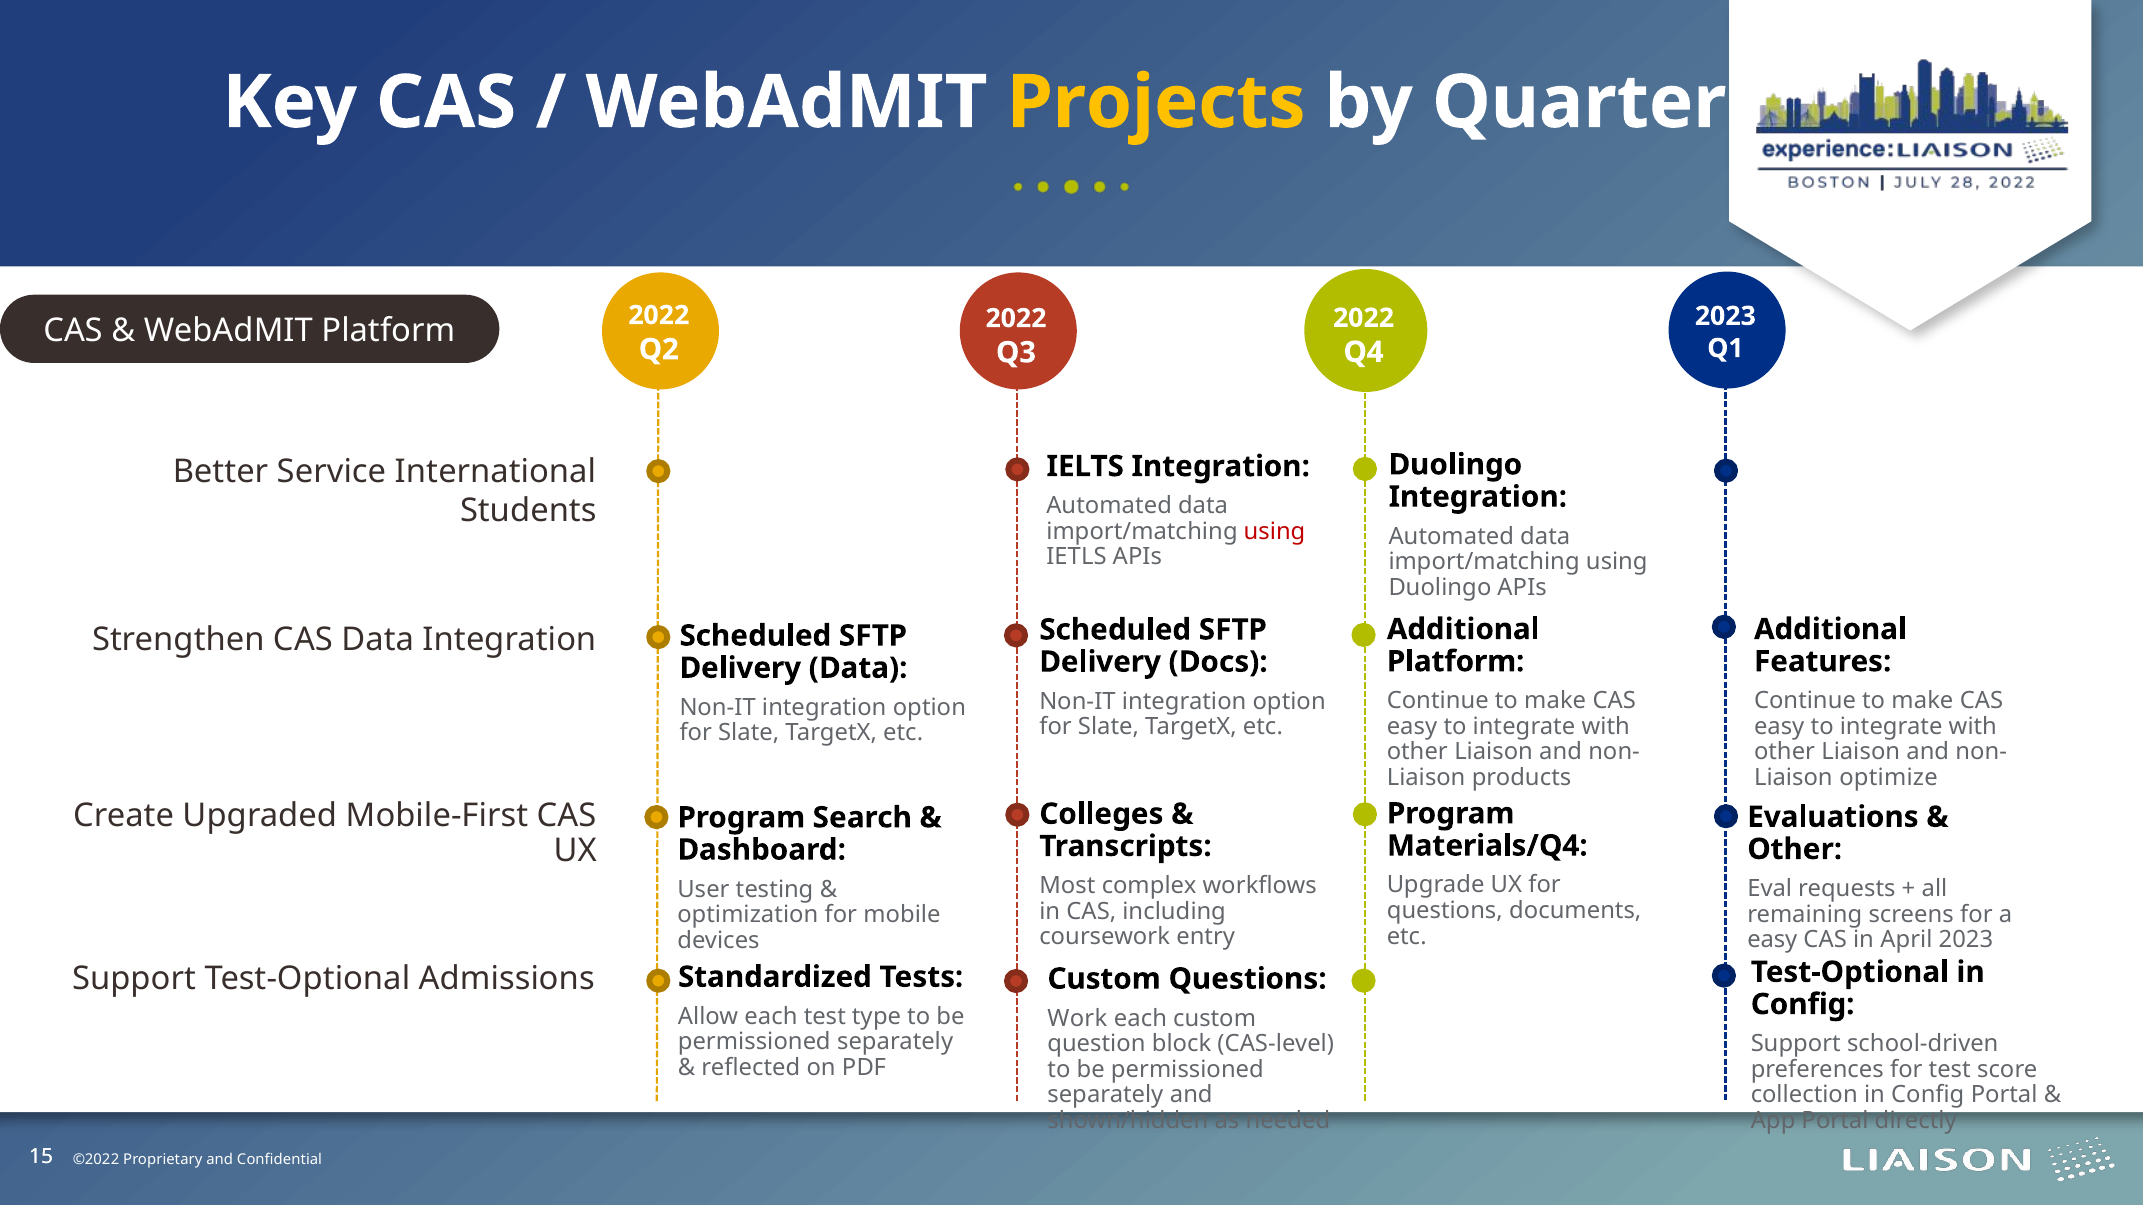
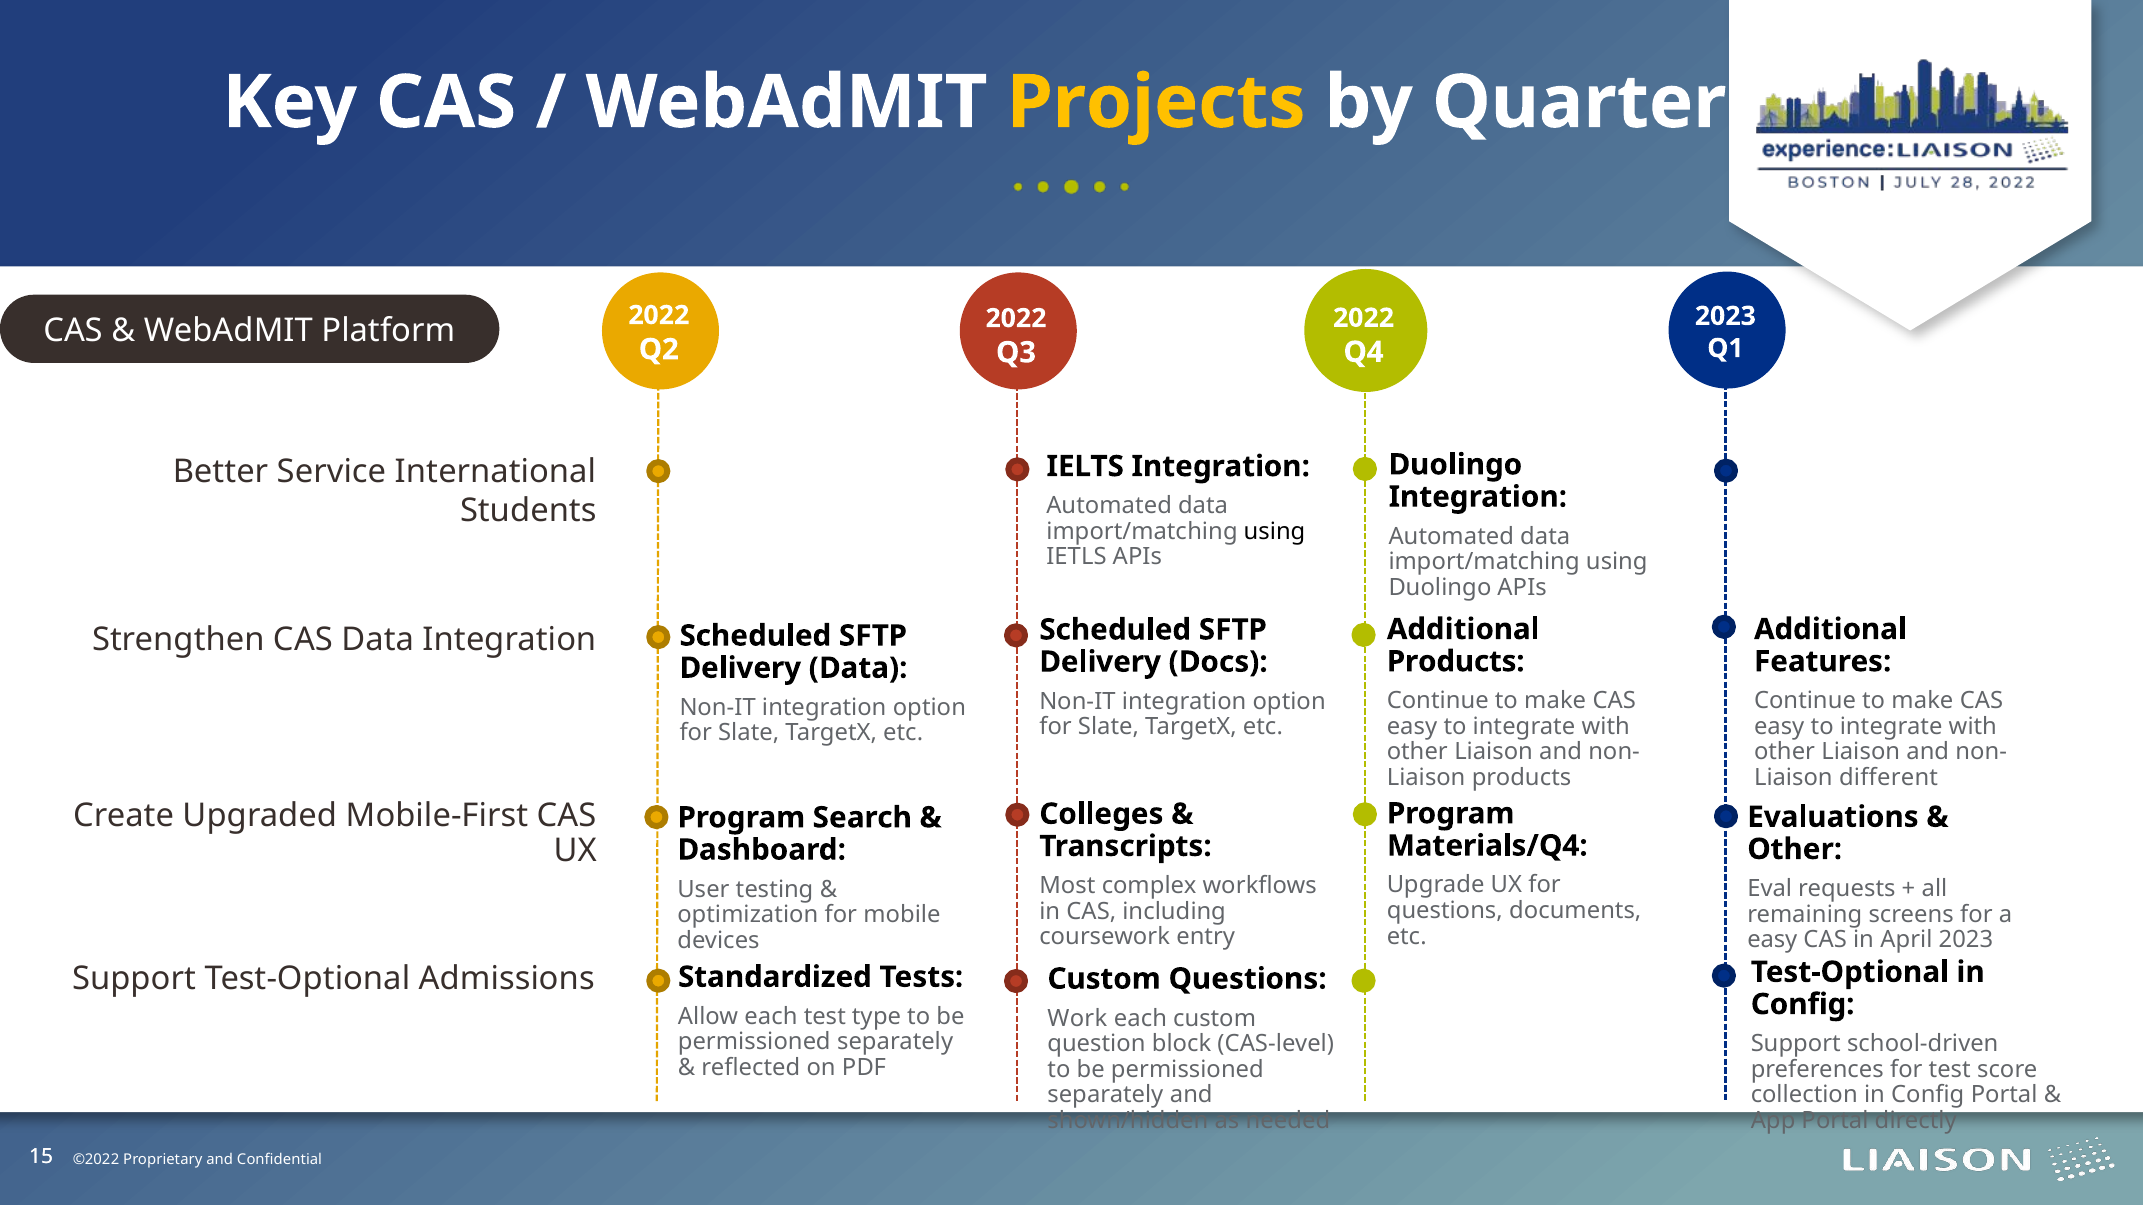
using colour: red -> black (1275, 532)
Platform: Platform -> Products (1456, 662)
optimize: optimize -> different (1889, 778)
